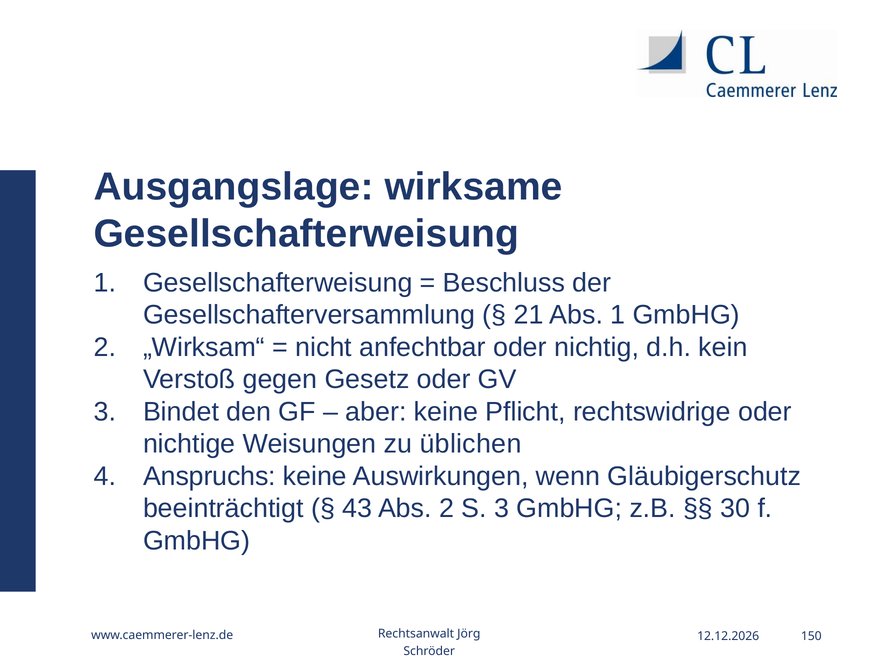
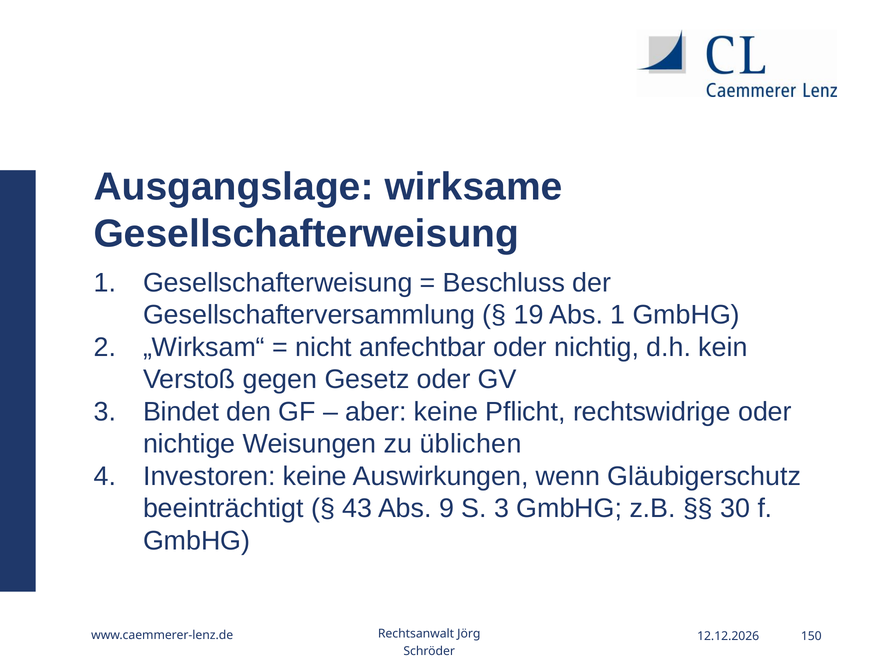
21: 21 -> 19 (529, 315)
Anspruchs: Anspruchs -> Investoren (209, 476)
Abs 2: 2 -> 9 (447, 508)
